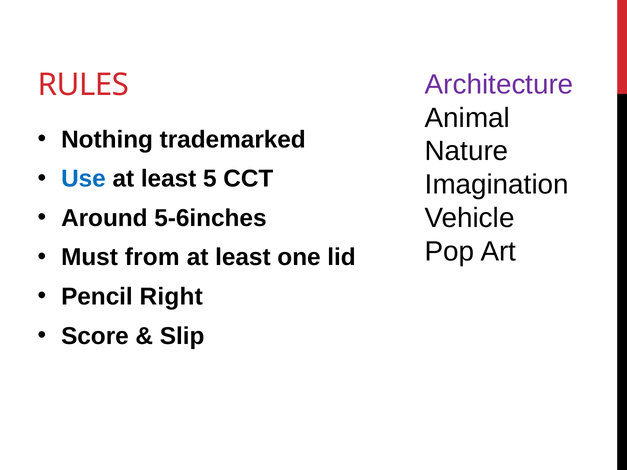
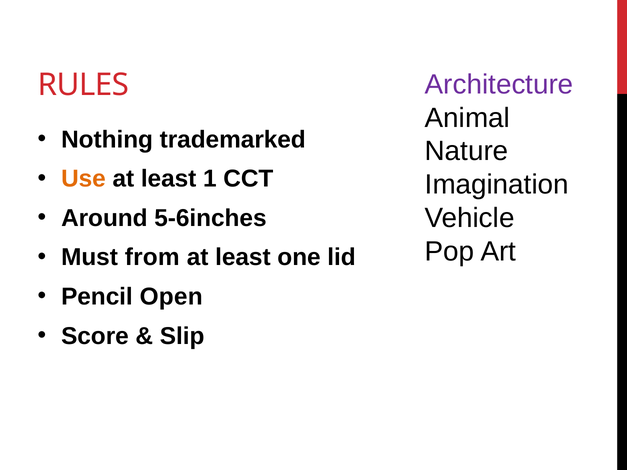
Use colour: blue -> orange (83, 179)
5: 5 -> 1 (210, 179)
Right: Right -> Open (171, 297)
